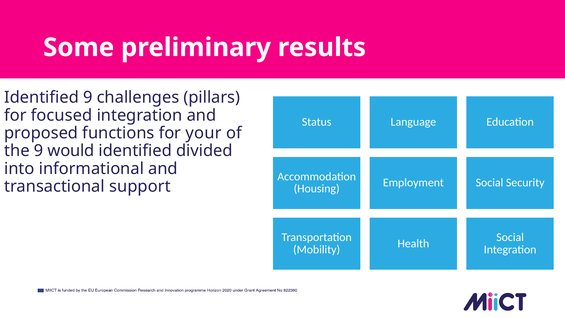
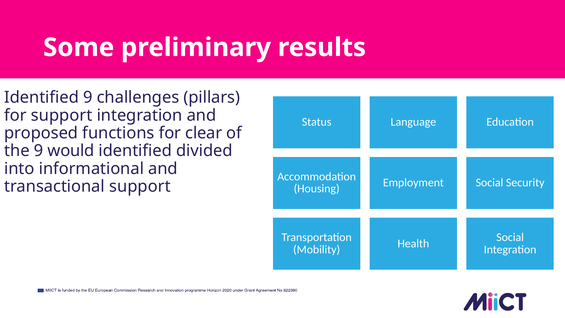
for focused: focused -> support (62, 115)
your: your -> clear (204, 133)
